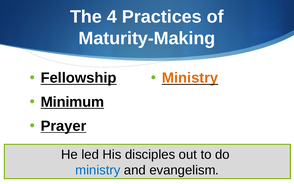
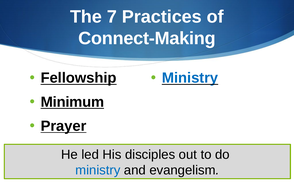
4: 4 -> 7 (112, 17)
Maturity-Making: Maturity-Making -> Connect-Making (147, 38)
Ministry colour: orange -> blue (190, 78)
